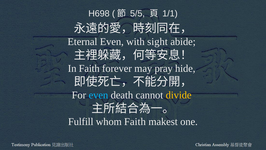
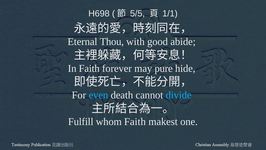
Eternal Even: Even -> Thou (112, 42)
sight: sight -> good (158, 42)
pray: pray -> pure (164, 68)
divide colour: yellow -> light blue (179, 95)
